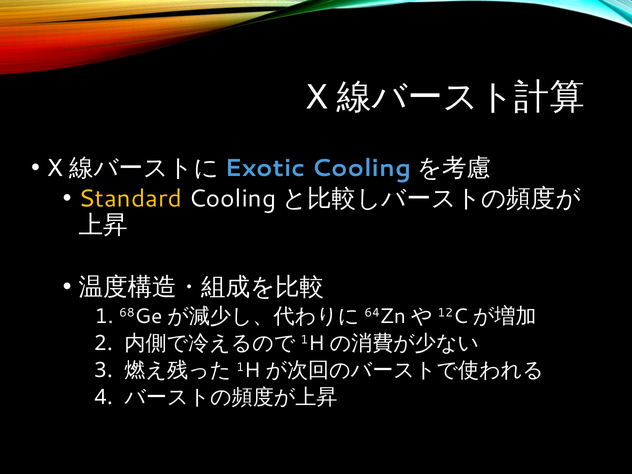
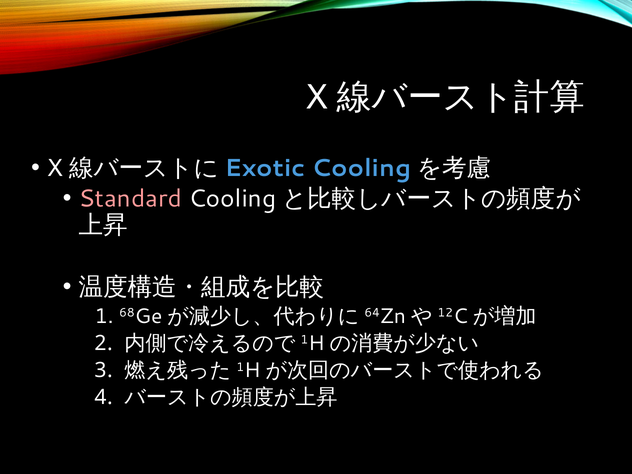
Standard colour: yellow -> pink (130, 199)
